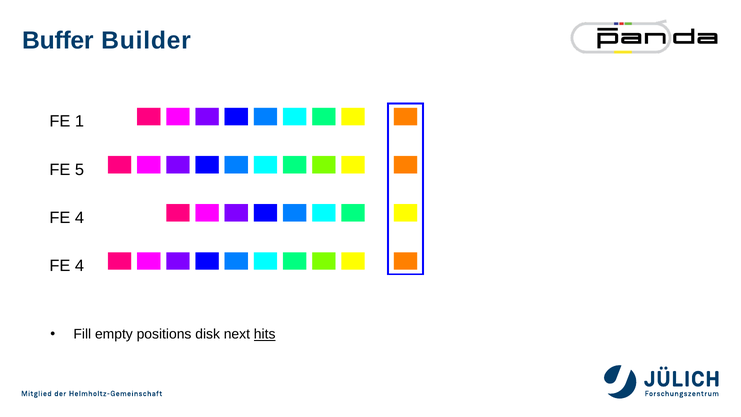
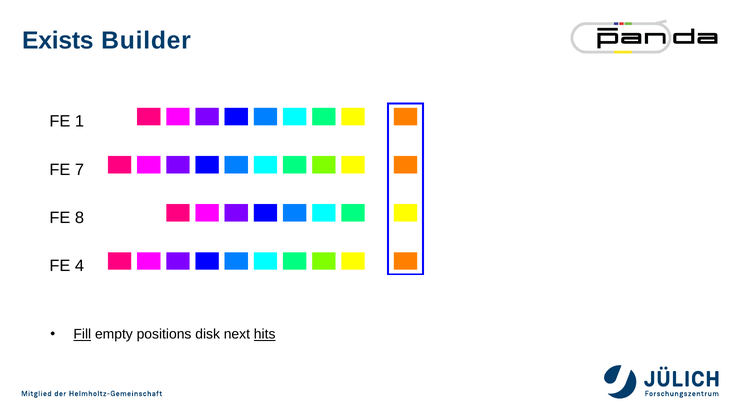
Buffer: Buffer -> Exists (58, 40)
5: 5 -> 7 (80, 170)
4: 4 -> 8 (80, 218)
Fill underline: none -> present (82, 334)
